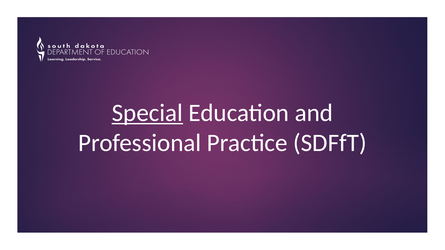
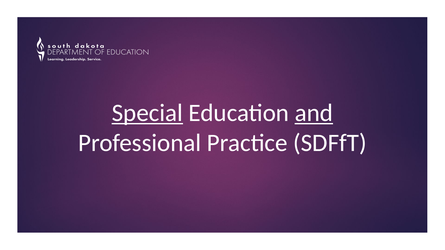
and underline: none -> present (314, 113)
